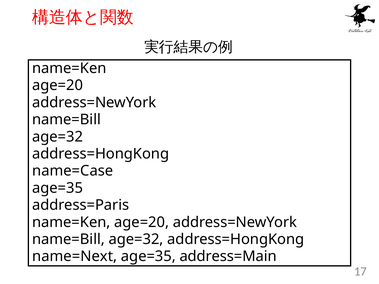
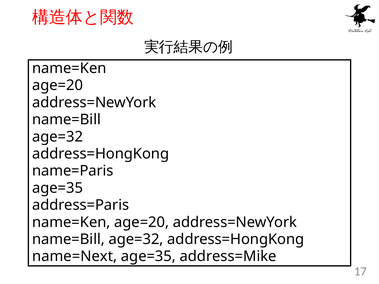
name=Case: name=Case -> name=Paris (73, 171)
address=Main: address=Main -> address=Mike (228, 257)
